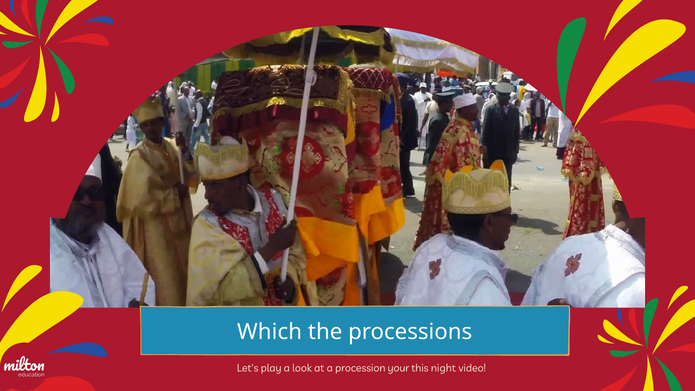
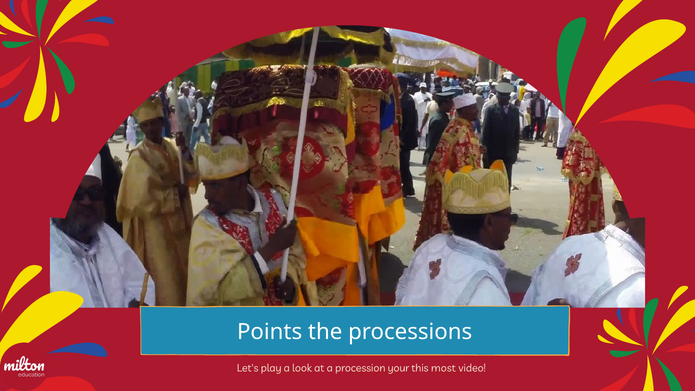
Which: Which -> Points (270, 332)
night: night -> most (443, 368)
